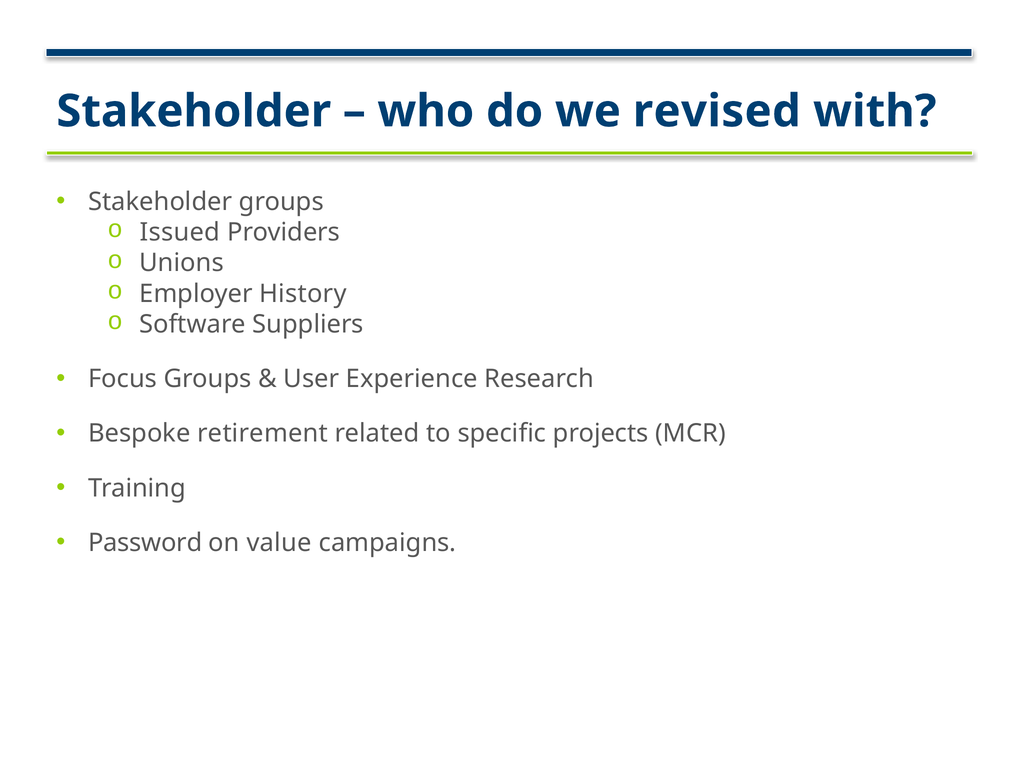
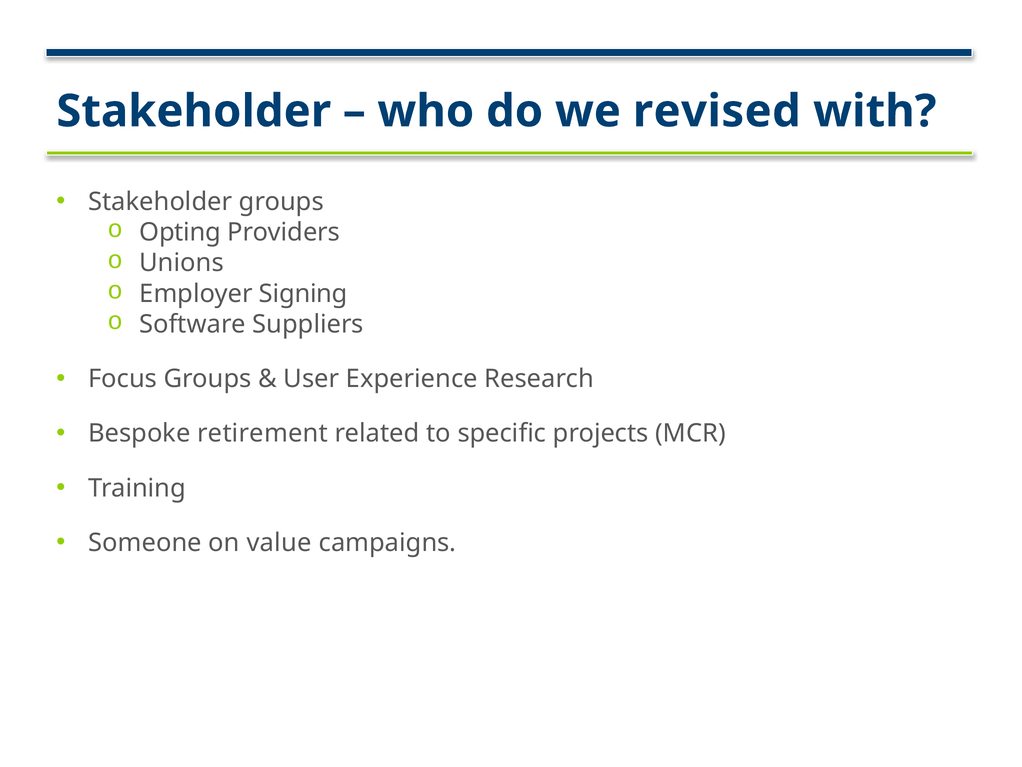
Issued: Issued -> Opting (180, 232)
History: History -> Signing (303, 294)
Password: Password -> Someone (145, 542)
